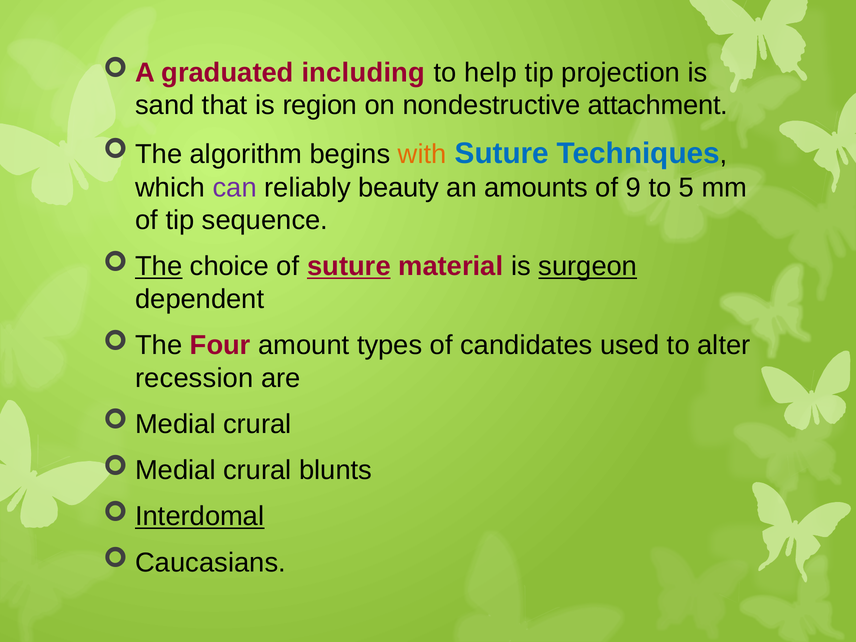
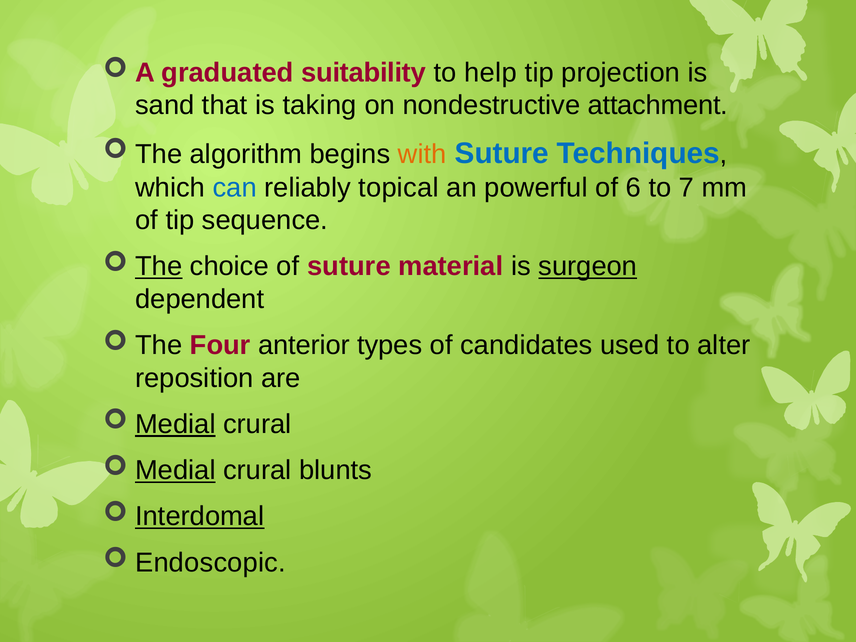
including: including -> suitability (364, 73)
region: region -> taking (320, 105)
can colour: purple -> blue (235, 188)
beauty: beauty -> topical (399, 188)
amounts: amounts -> powerful (536, 188)
9: 9 -> 6 (633, 188)
5: 5 -> 7 (686, 188)
suture underline: present -> none (349, 266)
amount: amount -> anterior (304, 345)
recession: recession -> reposition (194, 378)
Medial underline: none -> present (175, 424)
Medial underline: none -> present (175, 470)
Caucasians: Caucasians -> Endoscopic (210, 563)
